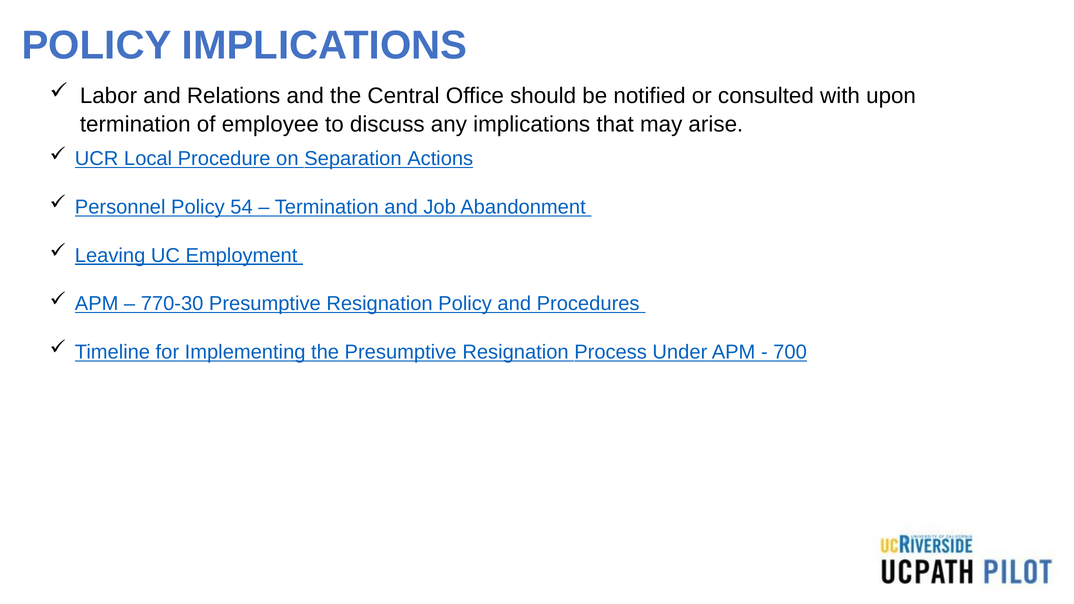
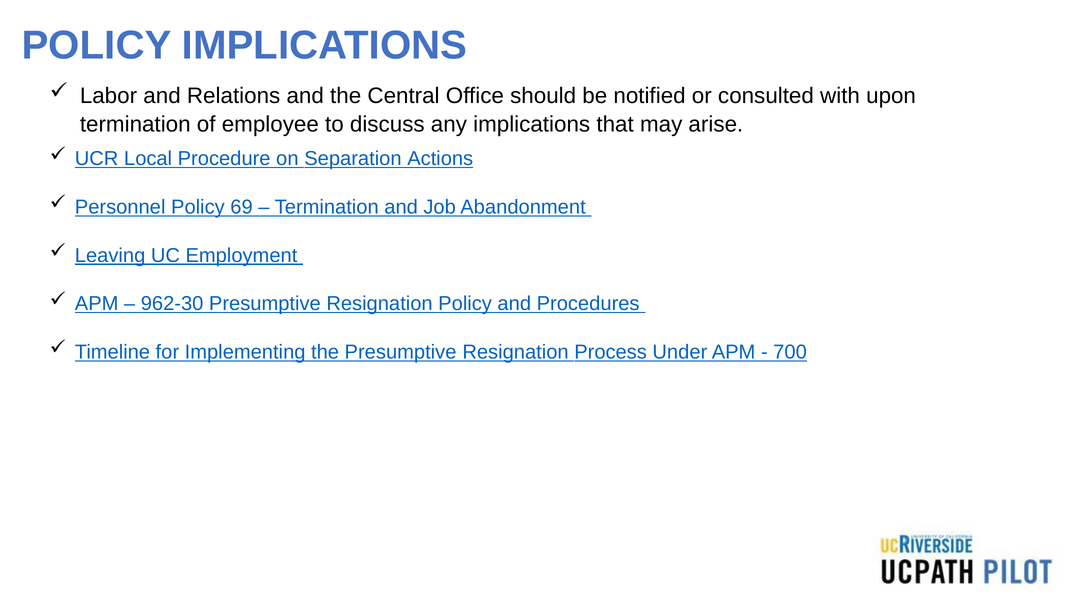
54: 54 -> 69 (241, 207)
770-30: 770-30 -> 962-30 (172, 304)
